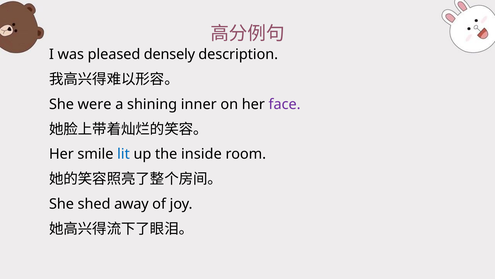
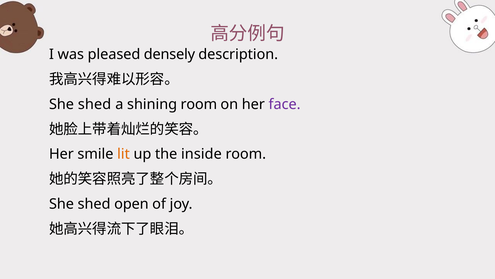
were: were -> shed (95, 104)
shining inner: inner -> room (199, 104)
lit colour: blue -> orange (123, 154)
away: away -> open (131, 204)
